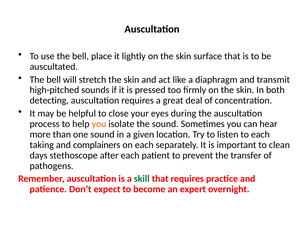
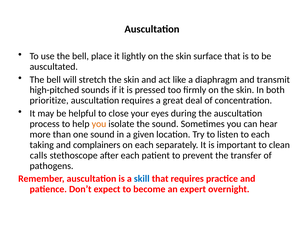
detecting: detecting -> prioritize (49, 101)
days: days -> calls (39, 155)
skill colour: green -> blue (142, 179)
